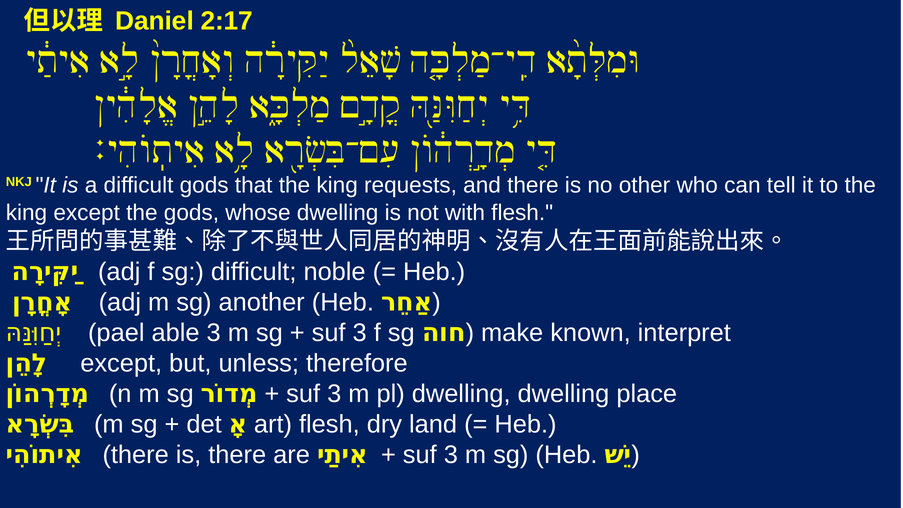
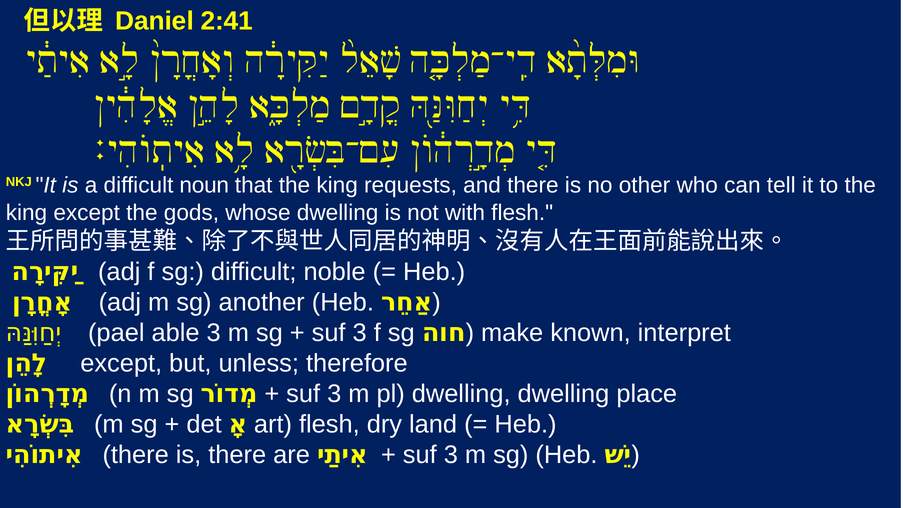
2:17: 2:17 -> 2:41 (227, 21)
difficult gods: gods -> noun (204, 186)
